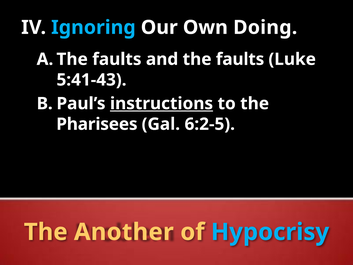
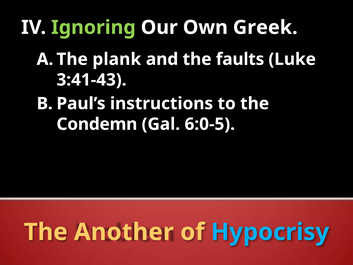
Ignoring colour: light blue -> light green (93, 27)
Doing: Doing -> Greek (265, 27)
faults: faults -> plank (117, 59)
5:41-43: 5:41-43 -> 3:41-43 (91, 80)
instructions underline: present -> none (162, 103)
Pharisees: Pharisees -> Condemn (97, 124)
6:2-5: 6:2-5 -> 6:0-5 (210, 124)
